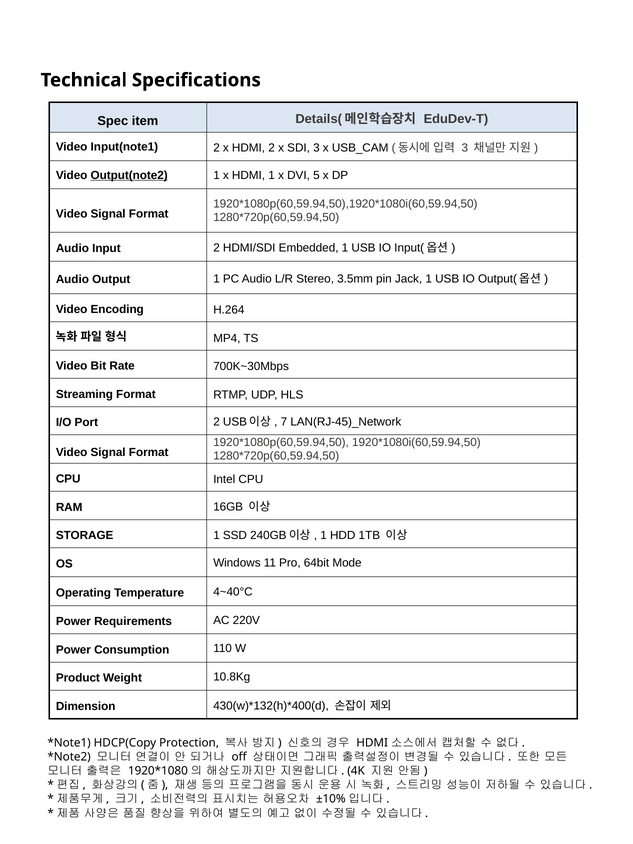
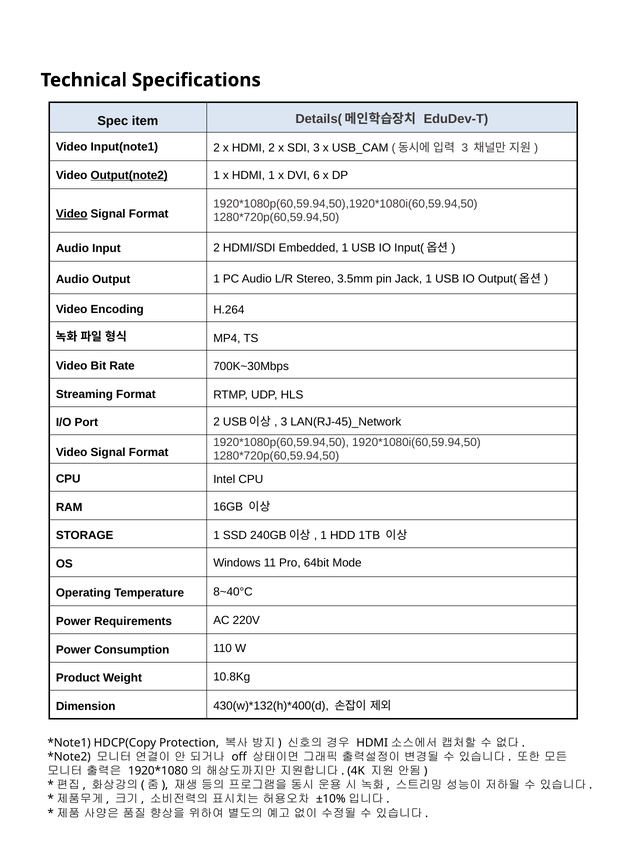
5: 5 -> 6 (316, 175)
Video underline: none -> present (72, 214)
7: 7 -> 3 (284, 422)
4~40°C: 4~40°C -> 8~40°C (233, 592)
